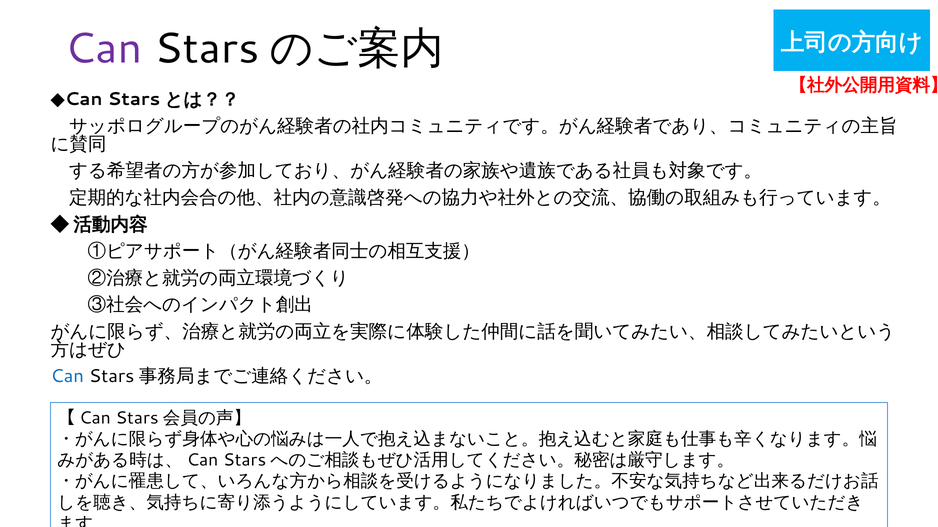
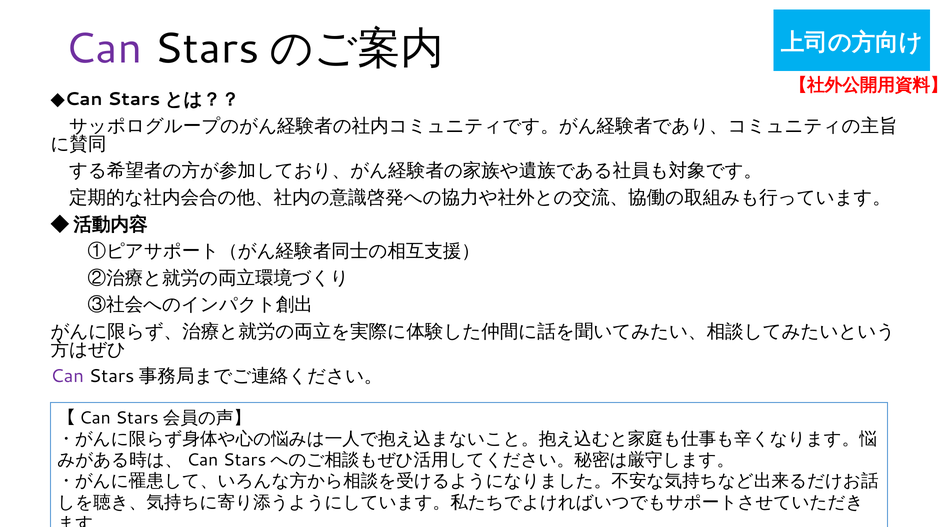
Can colour: blue -> purple (67, 377)
